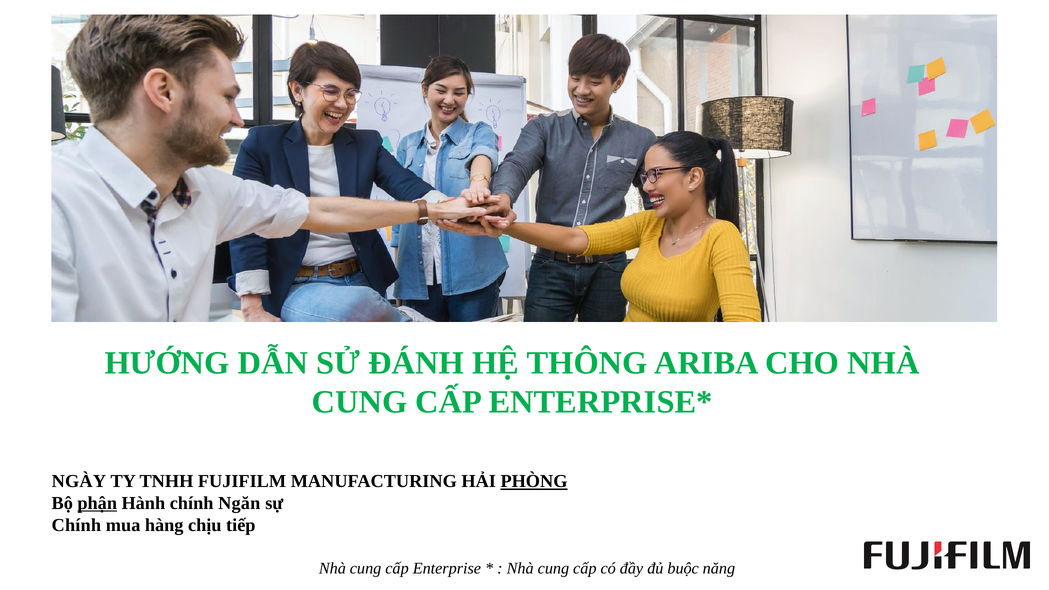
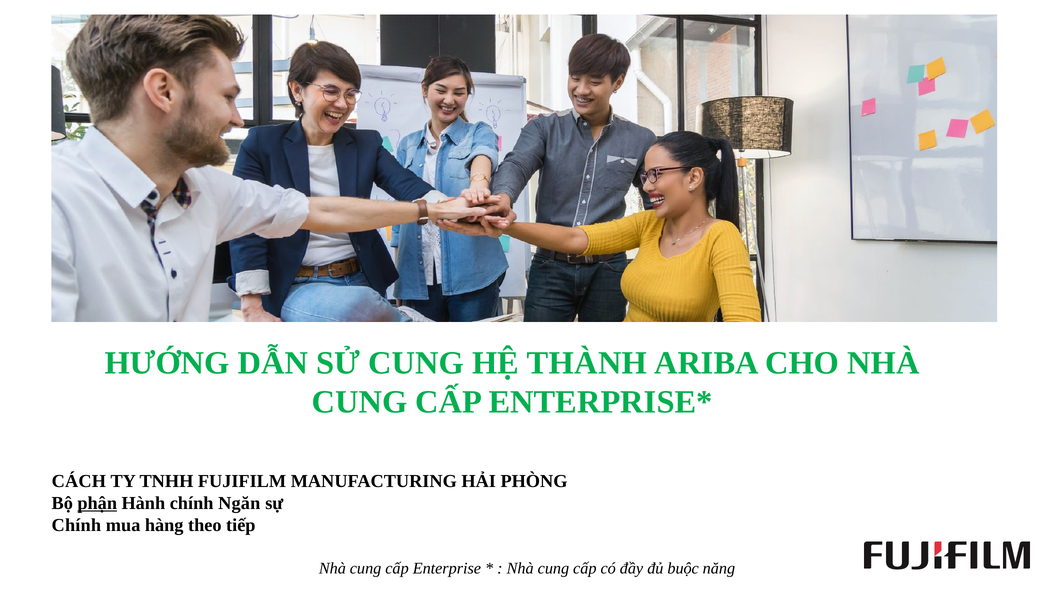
SỬ ĐÁNH: ĐÁNH -> CUNG (416, 363)
THÔNG: THÔNG -> THÀNH (587, 363)
NGÀY: NGÀY -> CÁCH (79, 481)
PHÒNG underline: present -> none (534, 481)
chịu: chịu -> theo (205, 525)
